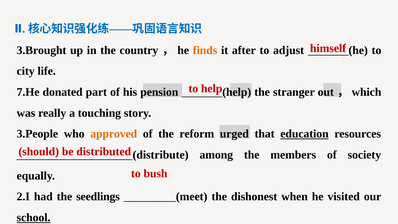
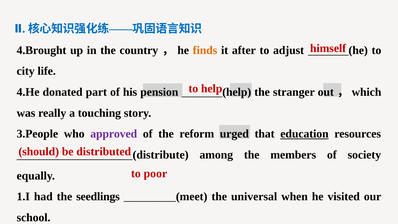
3.Brought: 3.Brought -> 4.Brought (42, 50)
7.He: 7.He -> 4.He (28, 92)
approved colour: orange -> purple (114, 134)
bush: bush -> poor (155, 174)
2.I: 2.I -> 1.I (23, 197)
dishonest: dishonest -> universal (254, 197)
school underline: present -> none (34, 218)
